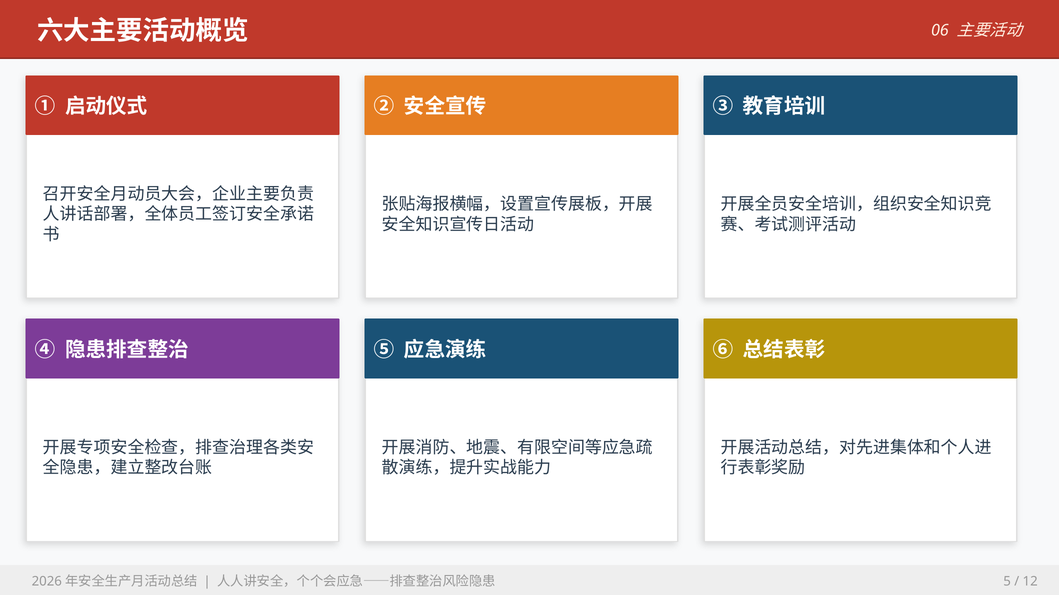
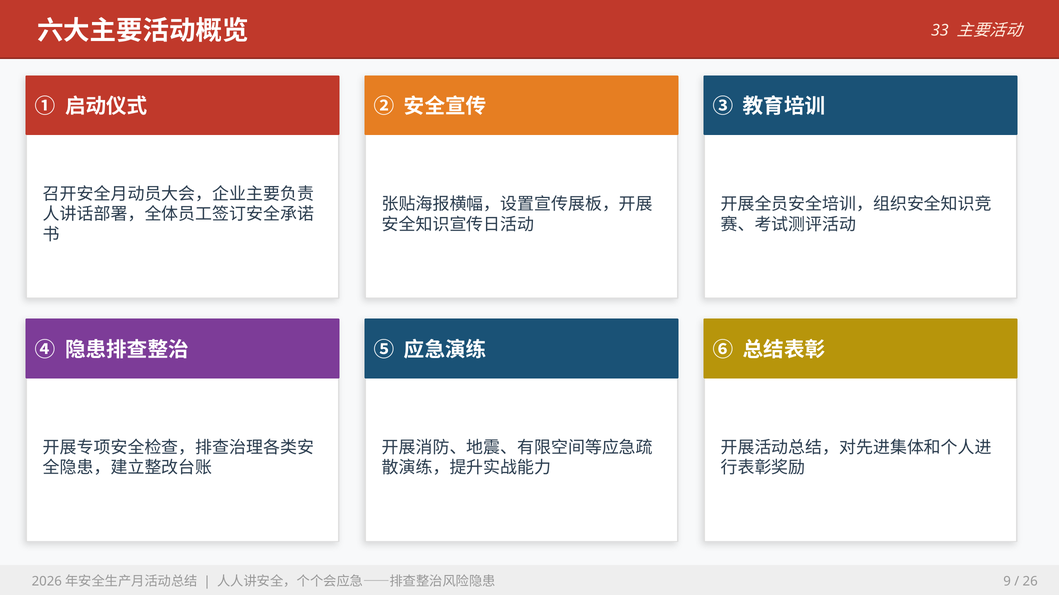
06: 06 -> 33 (940, 30)
5: 5 -> 9 (1007, 582)
12: 12 -> 26 (1030, 582)
